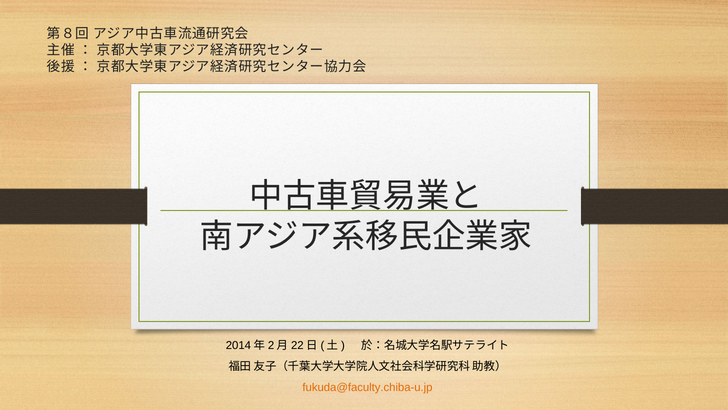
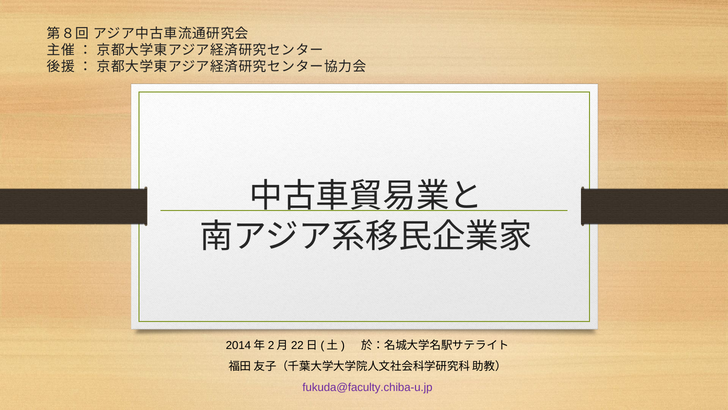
fukuda@faculty.chiba-u.jp colour: orange -> purple (368, 387)
